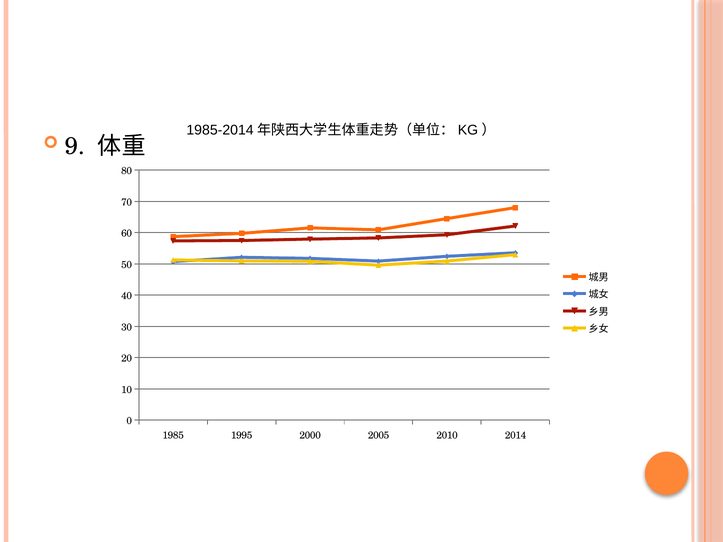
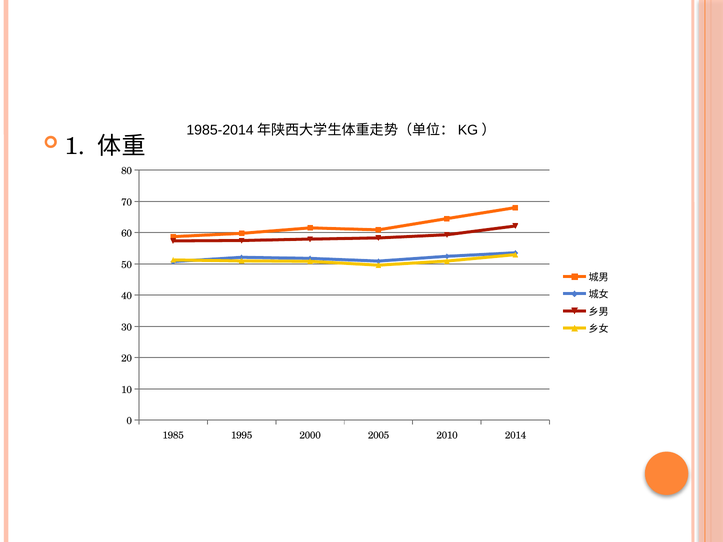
9: 9 -> 1 (75, 146)
